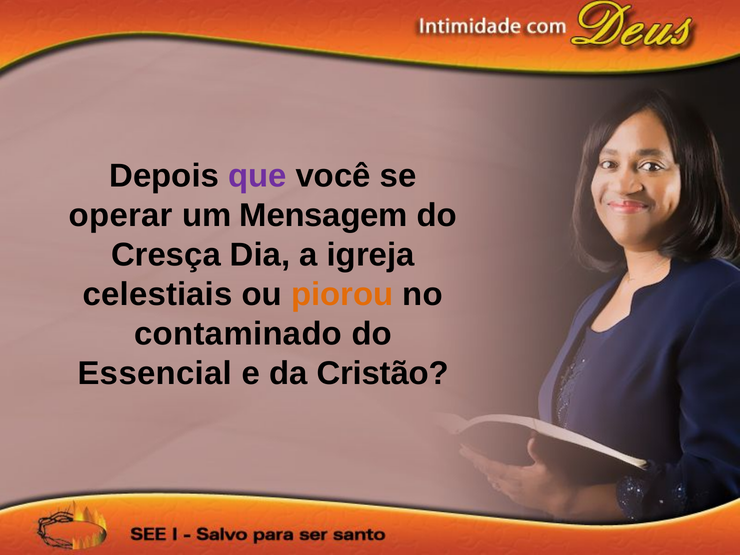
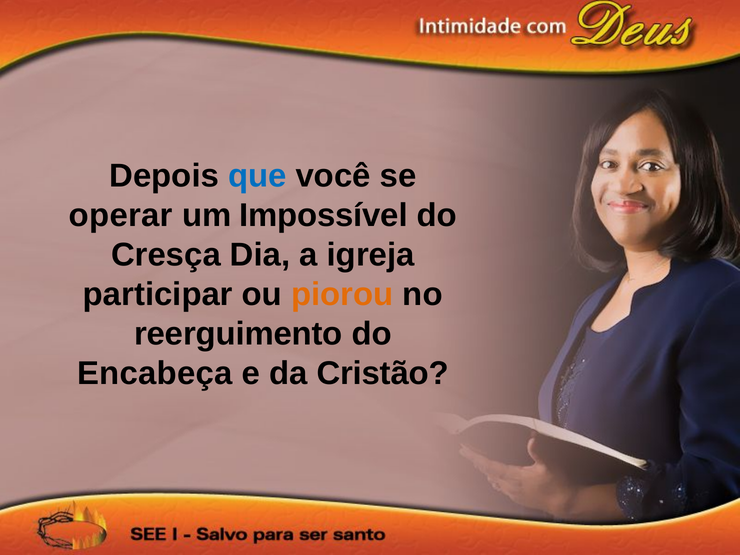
que colour: purple -> blue (257, 176)
Mensagem: Mensagem -> Impossível (323, 215)
celestiais: celestiais -> participar (158, 294)
contaminado: contaminado -> reerguimento (238, 334)
Essencial: Essencial -> Encabeça (155, 373)
